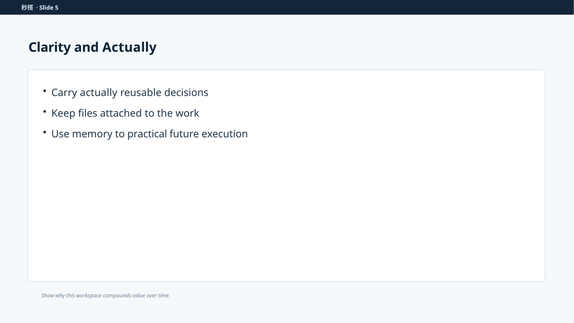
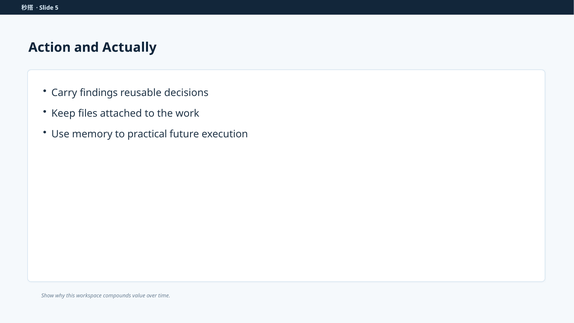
Clarity: Clarity -> Action (50, 47)
Carry actually: actually -> findings (99, 93)
